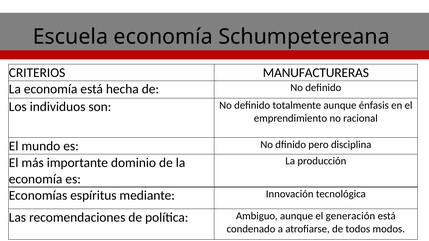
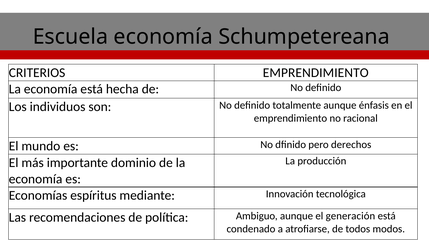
CRITERIOS MANUFACTURERAS: MANUFACTURERAS -> EMPRENDIMIENTO (316, 73)
disciplina: disciplina -> derechos (351, 145)
